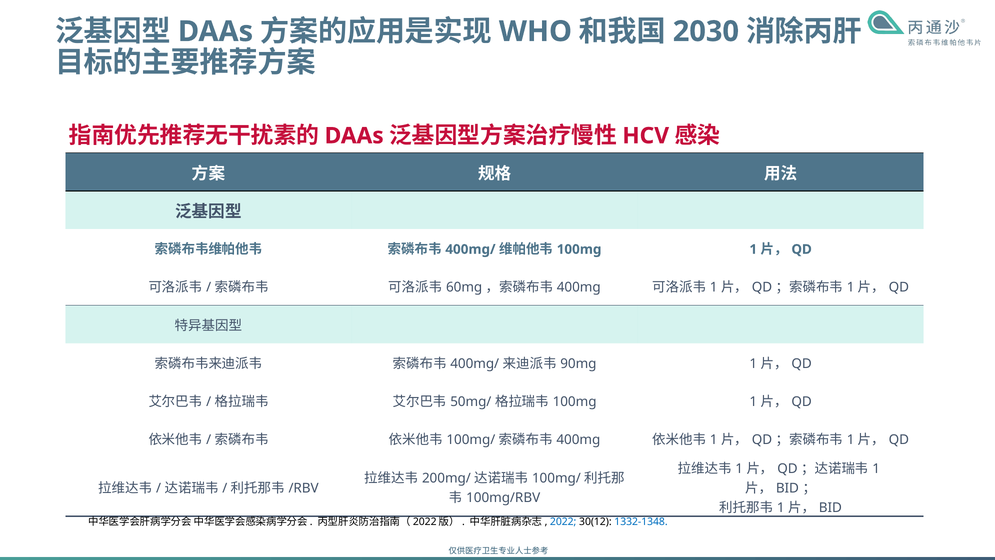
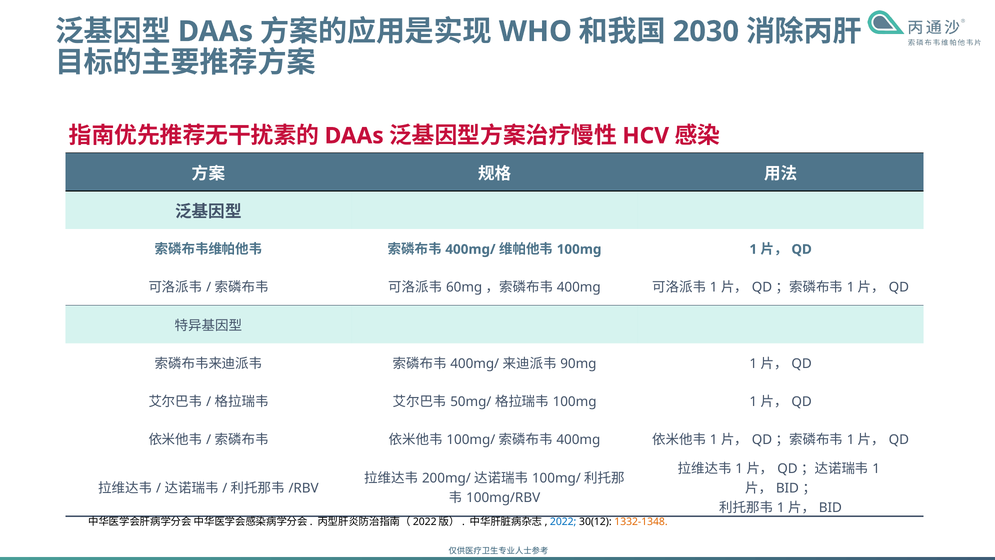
1332-1348 colour: blue -> orange (641, 522)
